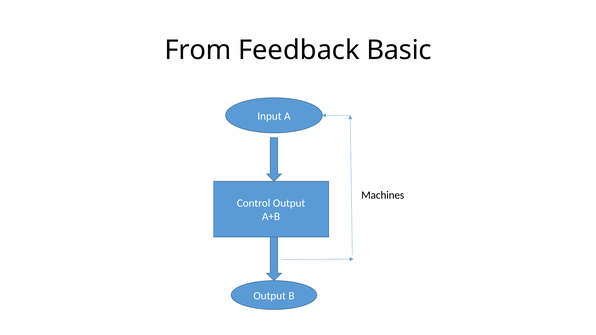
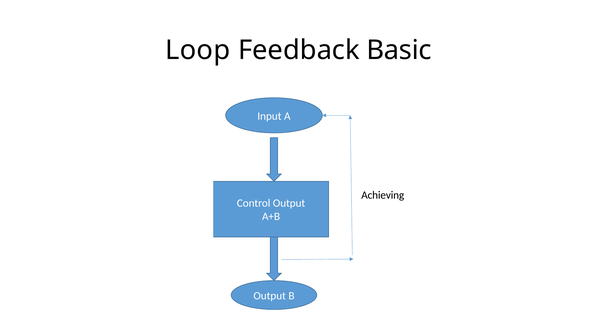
From: From -> Loop (198, 50)
Machines: Machines -> Achieving (383, 195)
